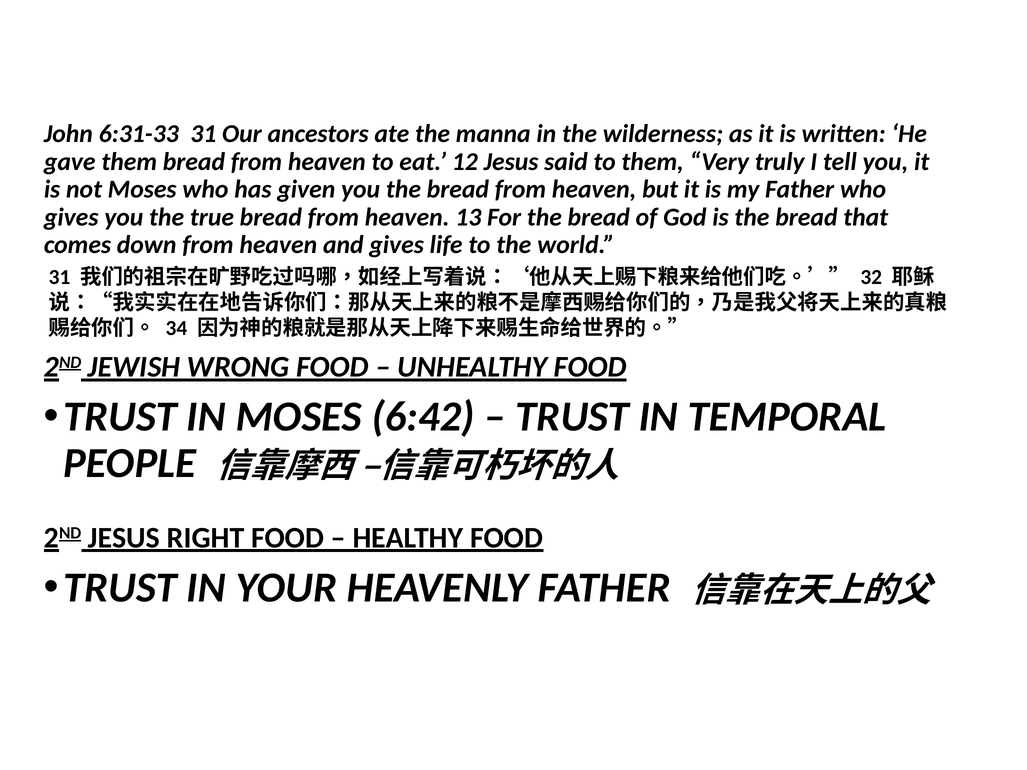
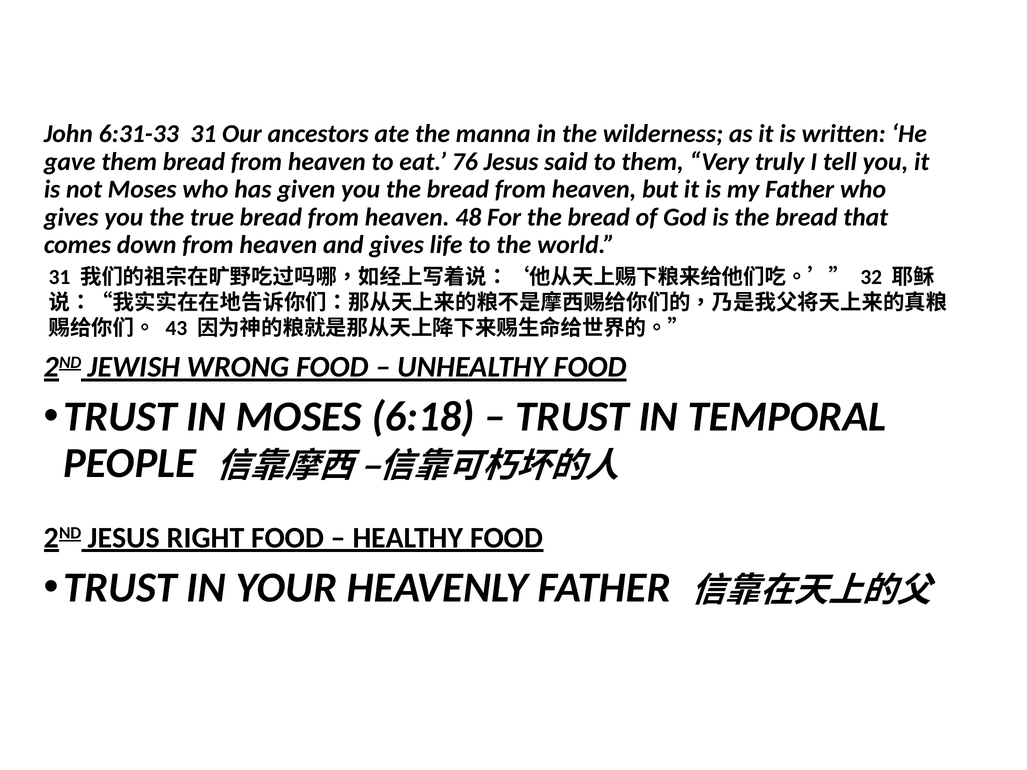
12: 12 -> 76 (465, 162)
13: 13 -> 48 (468, 217)
34: 34 -> 43 (176, 328)
6:42: 6:42 -> 6:18 (423, 417)
